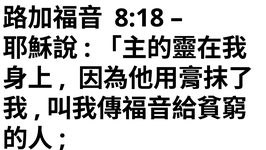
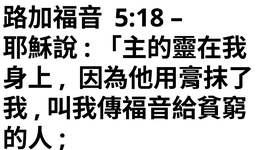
8:18: 8:18 -> 5:18 (139, 18)
